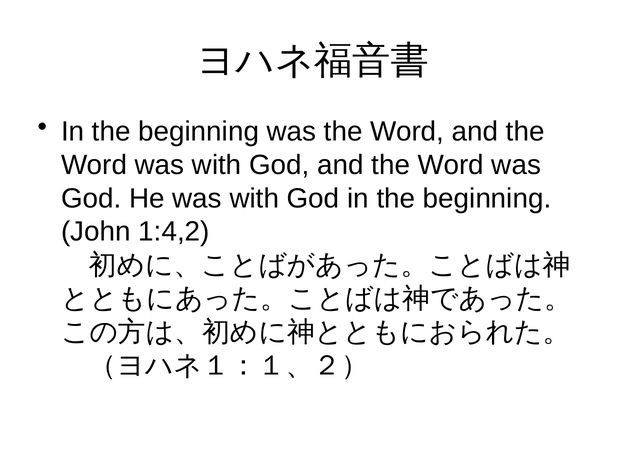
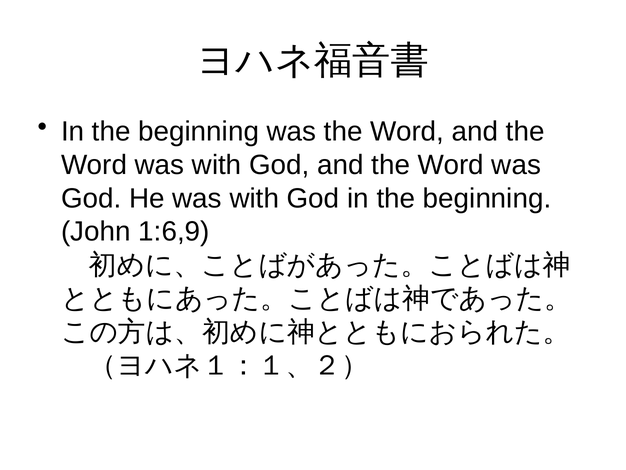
1:4,2: 1:4,2 -> 1:6,9 (174, 232)
